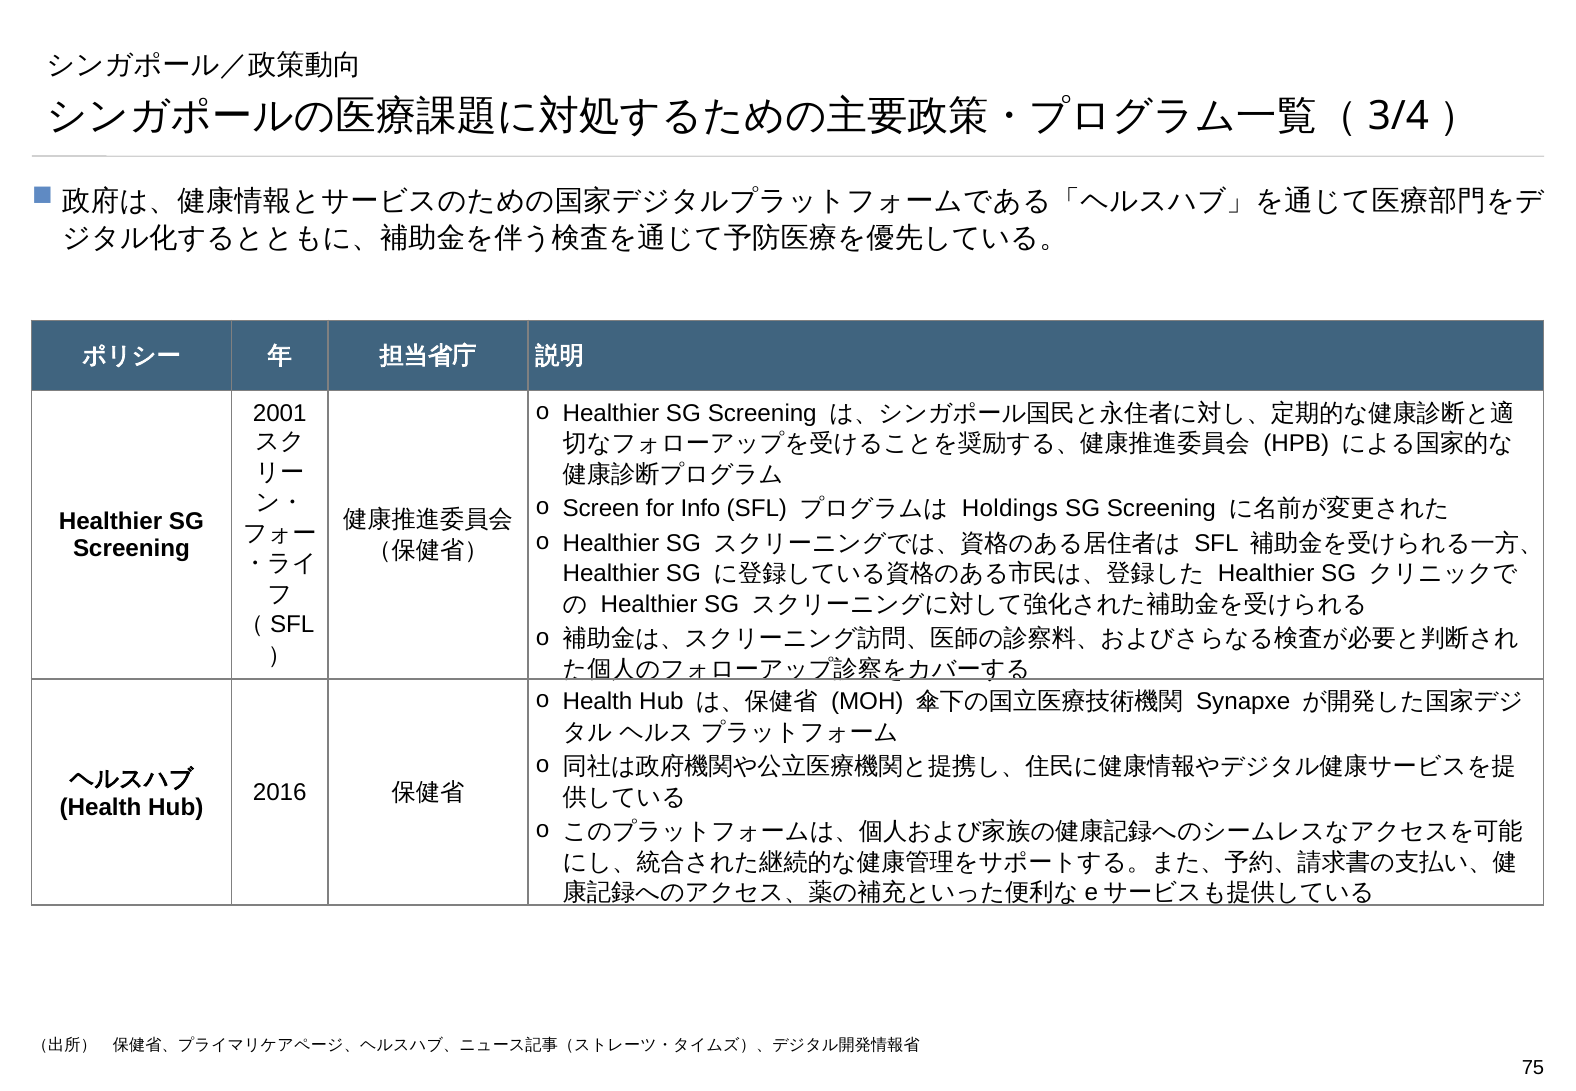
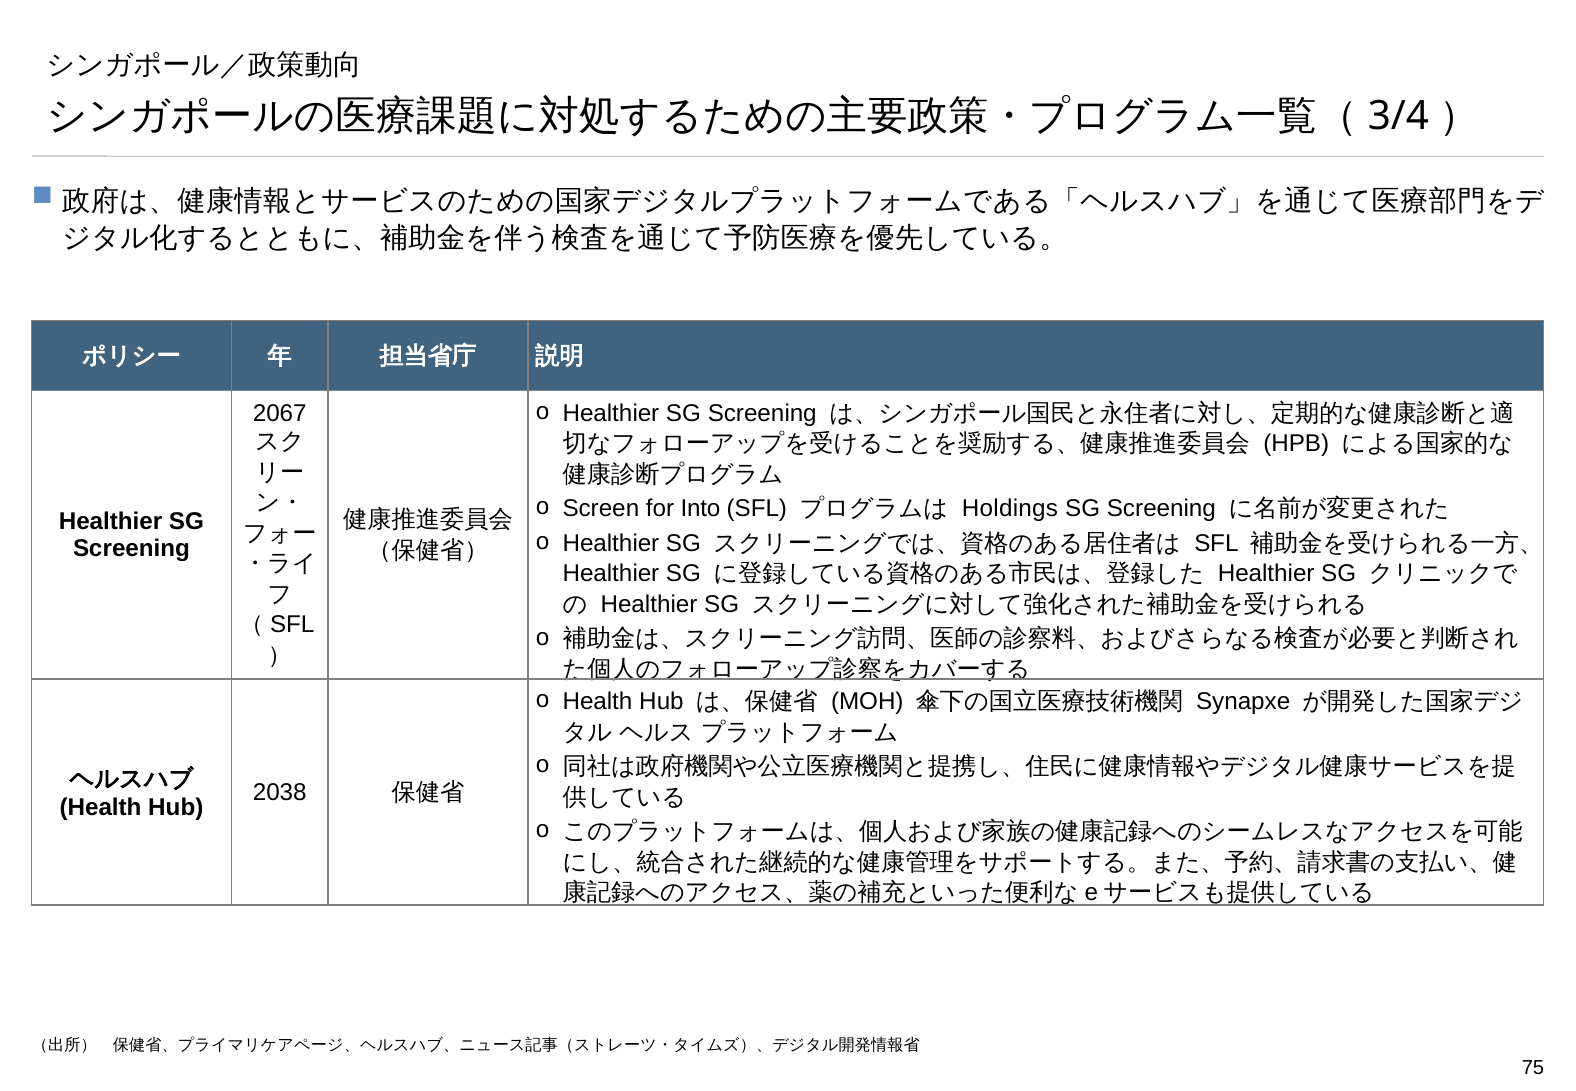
2001: 2001 -> 2067 (280, 413)
Info: Info -> Into (700, 509)
2016: 2016 -> 2038 (280, 793)
